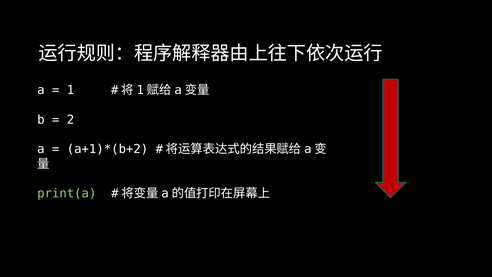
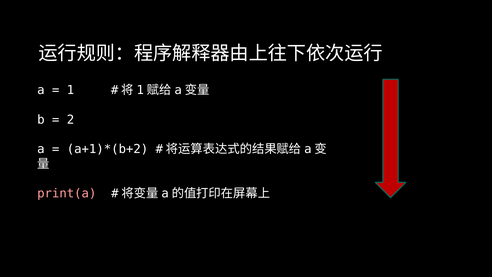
print(a colour: light green -> pink (67, 193)
